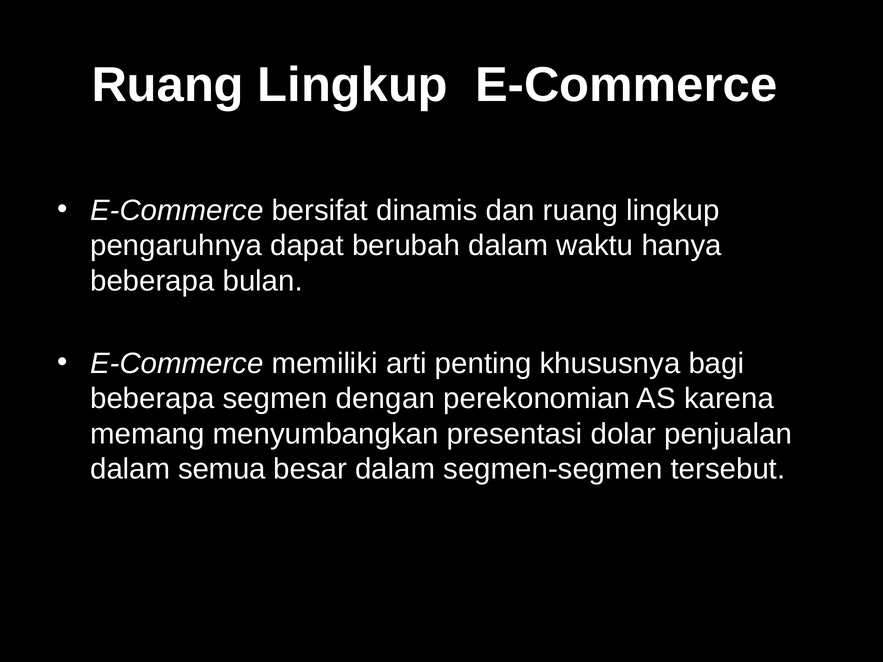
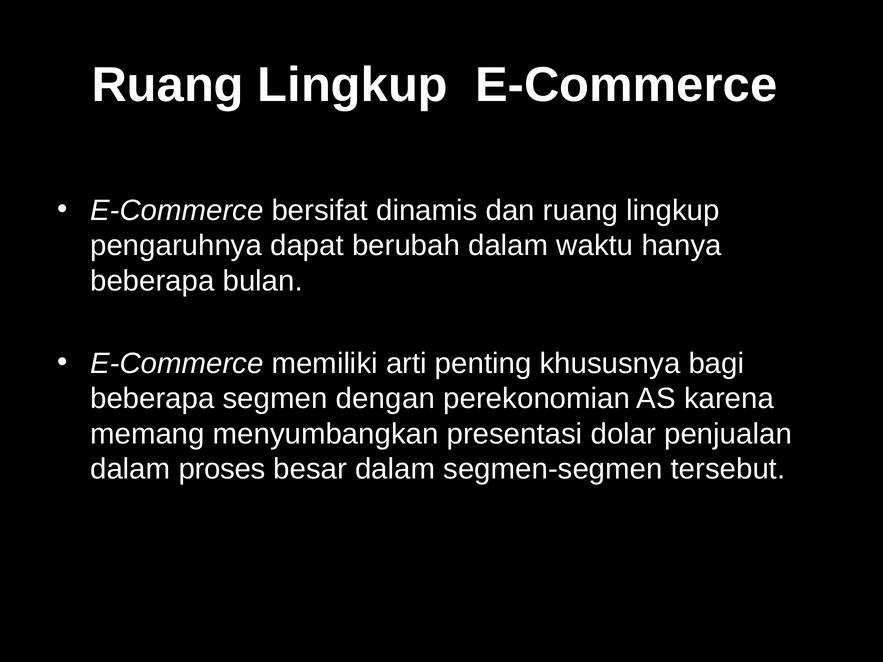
semua: semua -> proses (222, 469)
